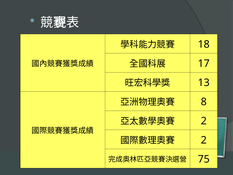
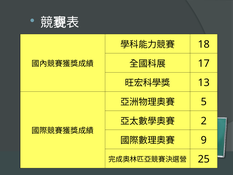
8: 8 -> 5 (204, 102)
2: 2 -> 9 (204, 140)
75: 75 -> 25 (204, 159)
